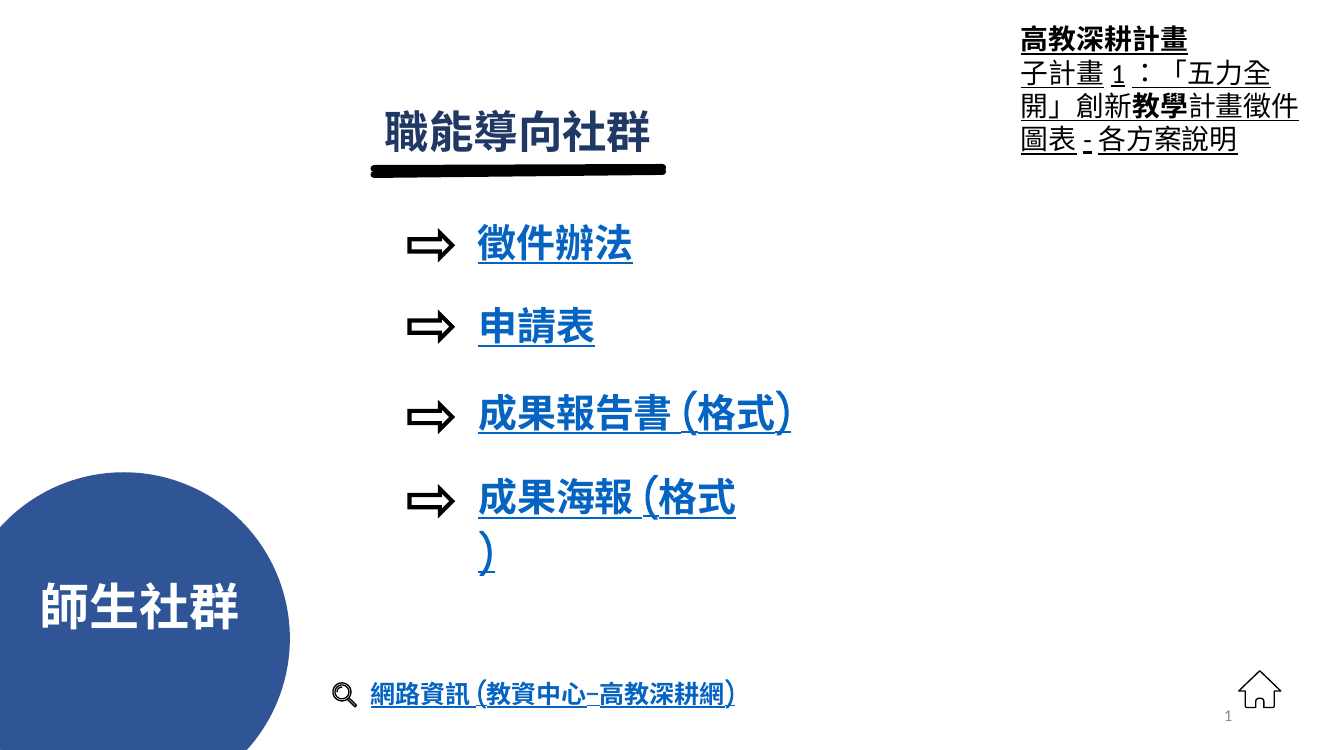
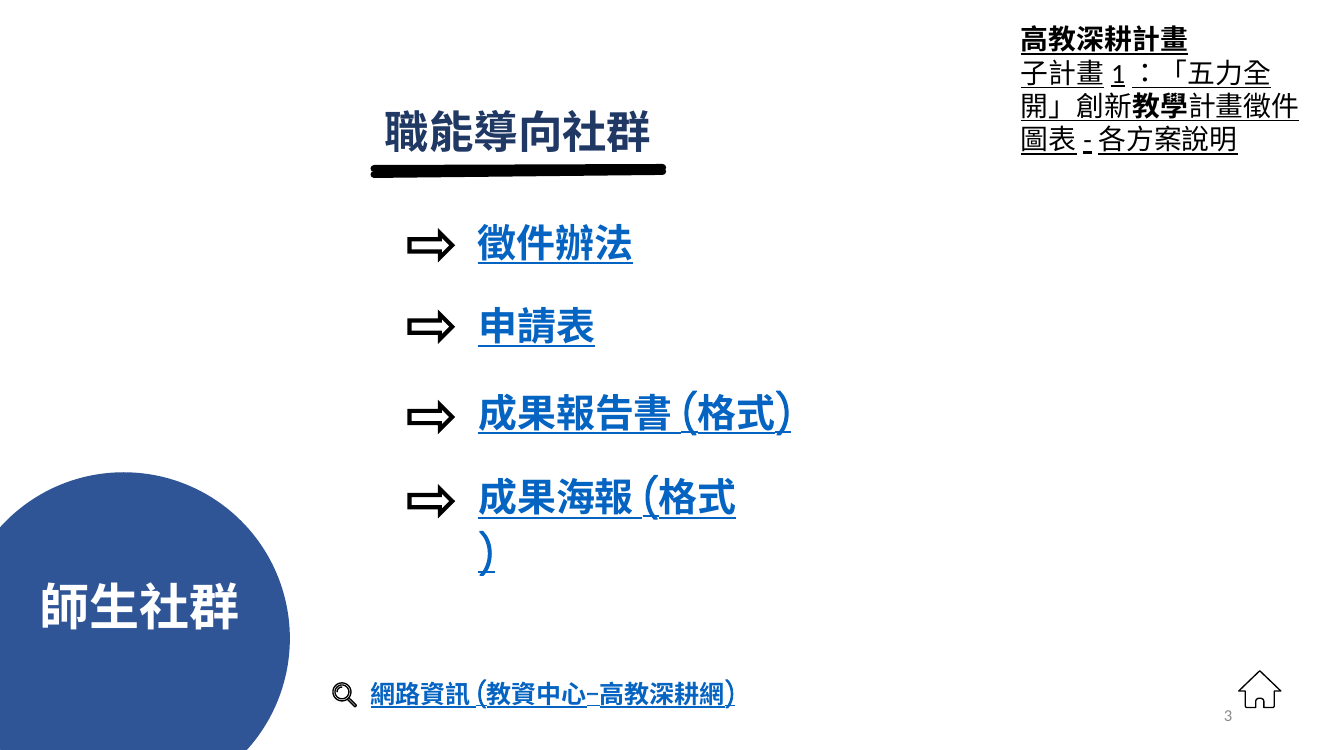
1: 1 -> 3 (1228, 716)
